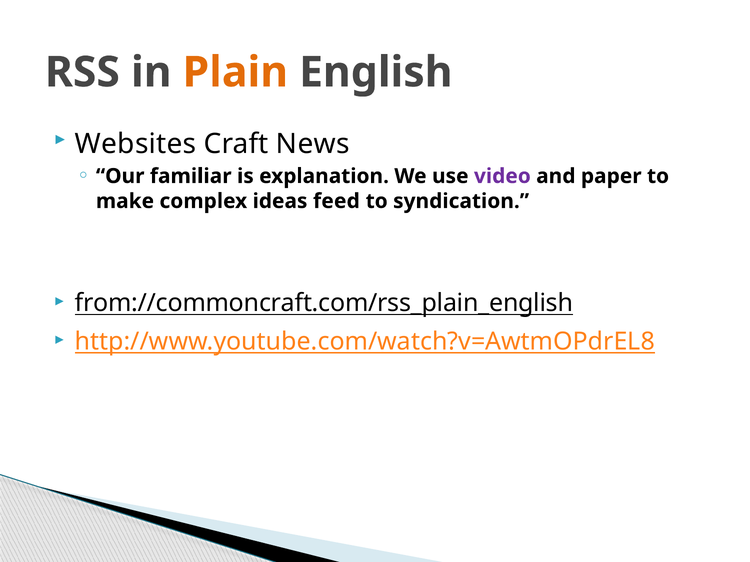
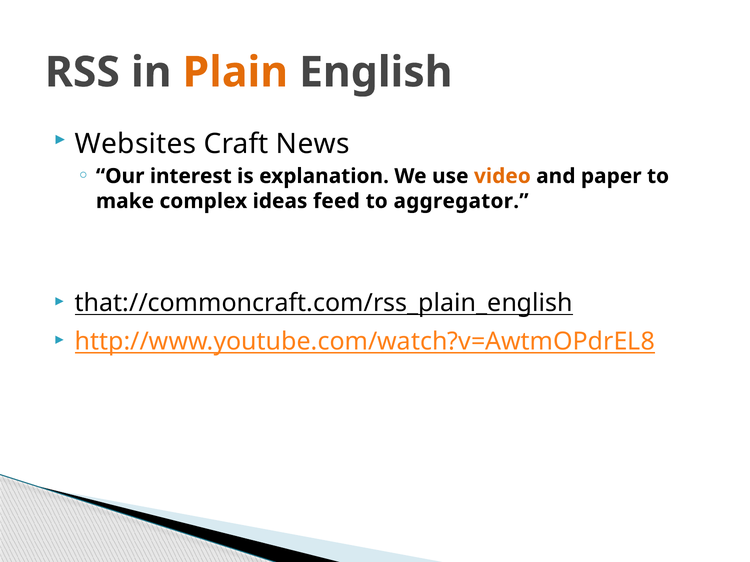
familiar: familiar -> interest (191, 176)
video colour: purple -> orange (502, 176)
syndication: syndication -> aggregator (461, 201)
from://commoncraft.com/rss_plain_english: from://commoncraft.com/rss_plain_english -> that://commoncraft.com/rss_plain_english (324, 303)
